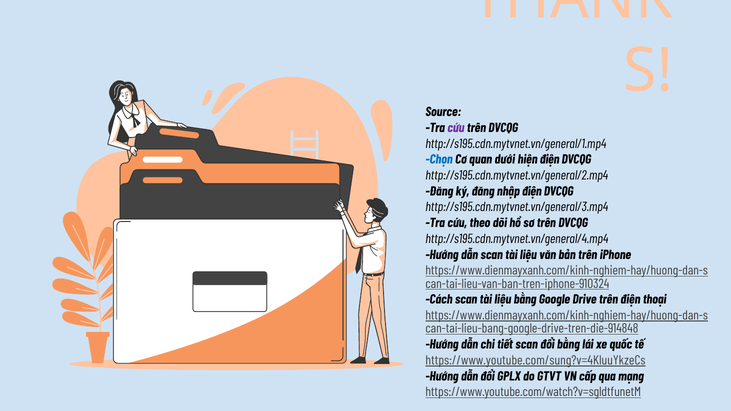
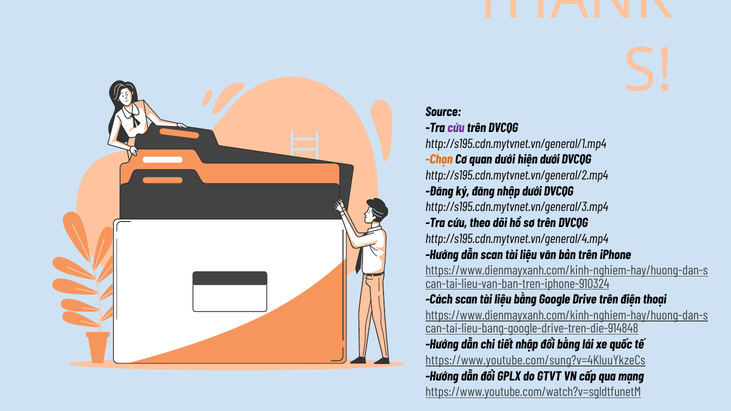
Chọn colour: blue -> orange (439, 160)
hiện điện: điện -> dưới (550, 160)
nhập điện: điện -> dưới (532, 191)
tiết scan: scan -> nhập (527, 345)
